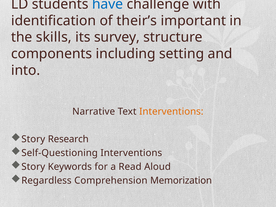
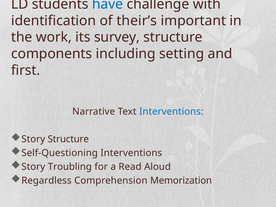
skills: skills -> work (54, 37)
into: into -> first (26, 70)
Interventions colour: orange -> blue (171, 112)
Story Research: Research -> Structure (68, 139)
Keywords: Keywords -> Troubling (70, 167)
